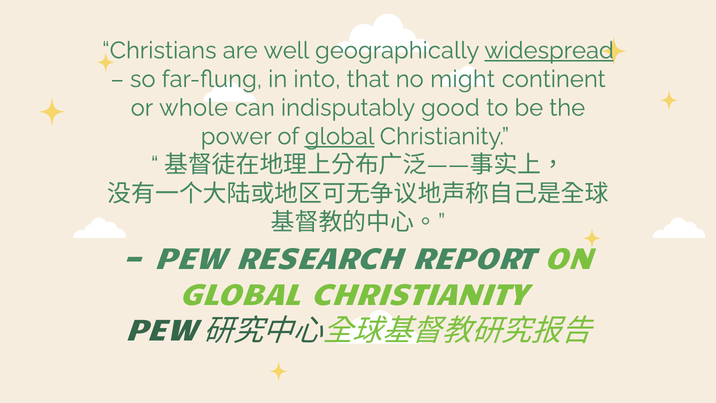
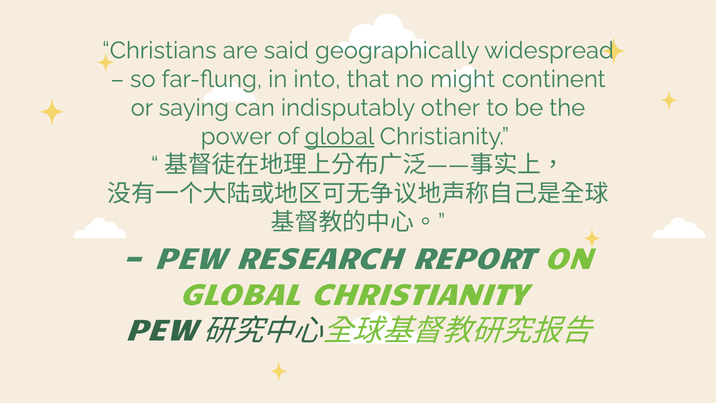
well: well -> said (286, 50)
widespread underline: present -> none (549, 50)
whole: whole -> saying (194, 108)
good: good -> other (450, 108)
